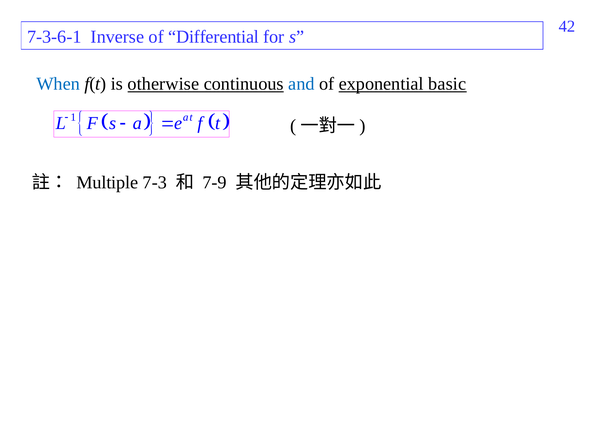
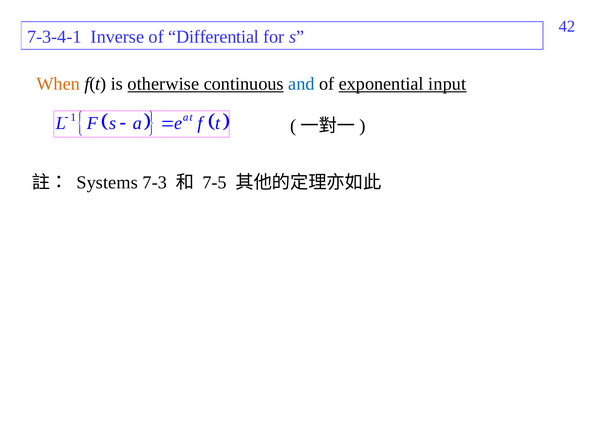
7-3-6-1: 7-3-6-1 -> 7-3-4-1 (54, 37)
When colour: blue -> orange (58, 84)
basic: basic -> input (447, 84)
Multiple: Multiple -> Systems (107, 183)
7-9: 7-9 -> 7-5 (215, 183)
